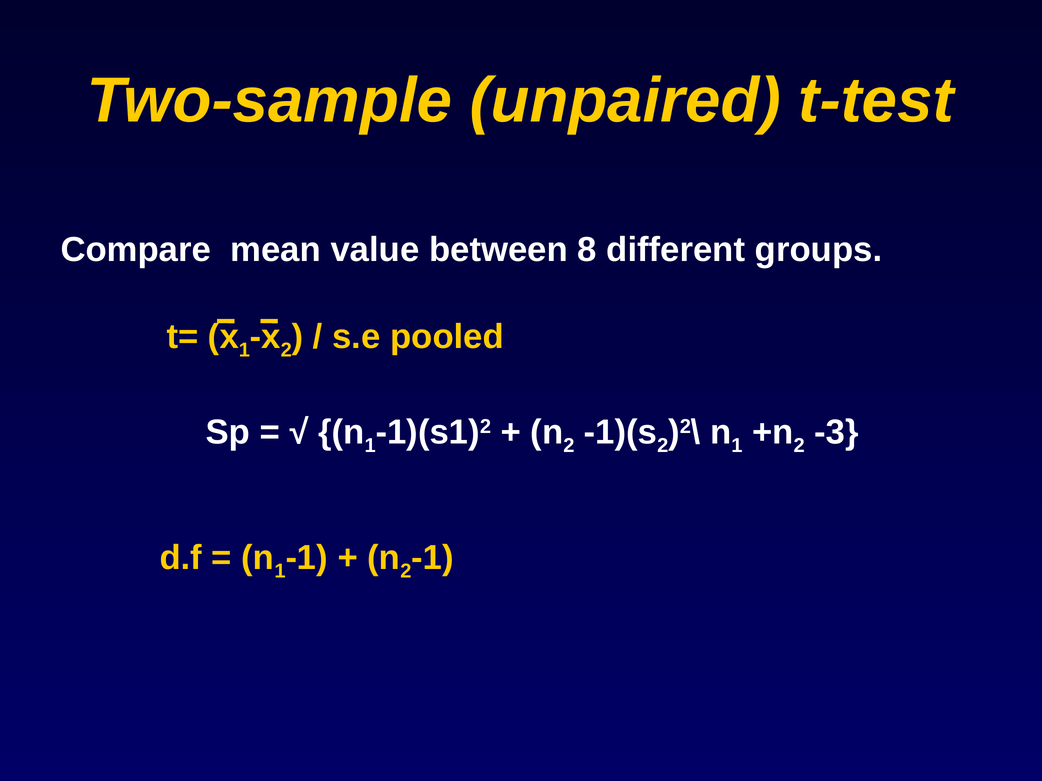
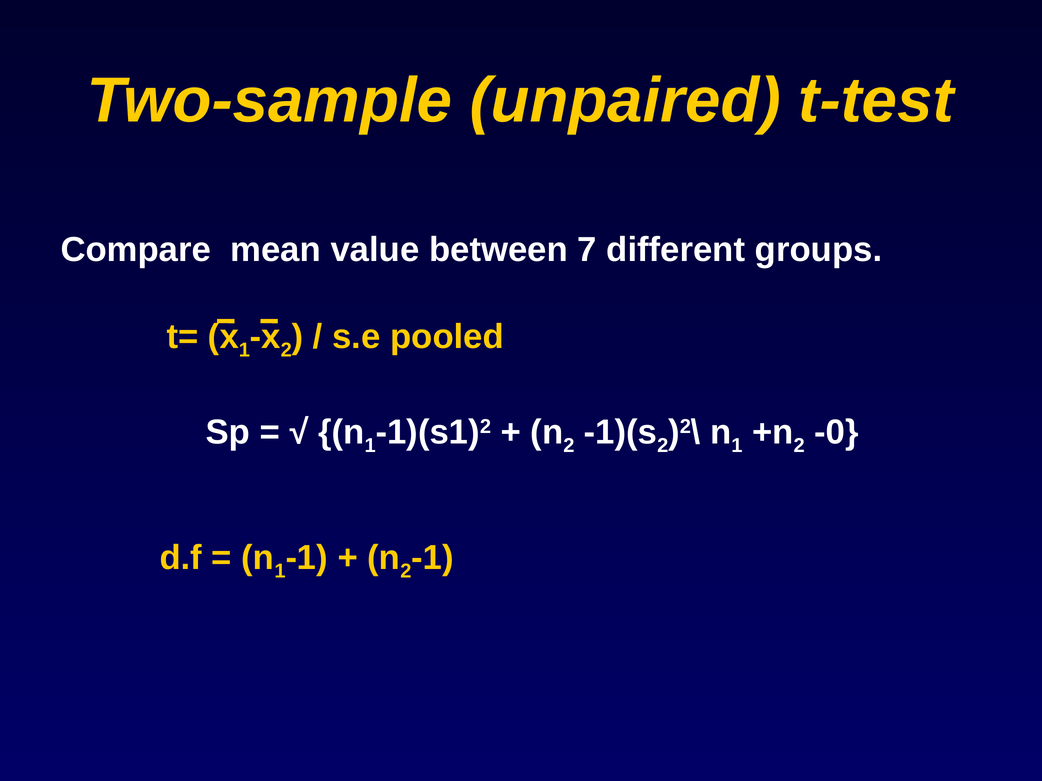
8: 8 -> 7 (587, 250)
-3: -3 -> -0 (836, 432)
